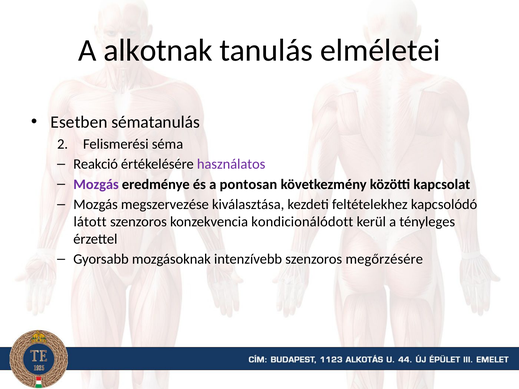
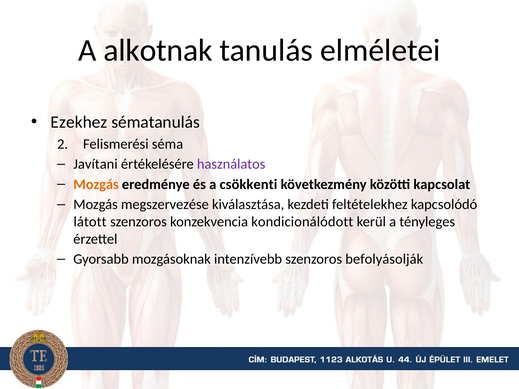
Esetben: Esetben -> Ezekhez (79, 122)
Reakció: Reakció -> Javítani (95, 164)
Mozgás colour: purple -> orange (96, 184)
pontosan: pontosan -> csökkenti (248, 184)
megőrzésére: megőrzésére -> befolyásolják (384, 259)
